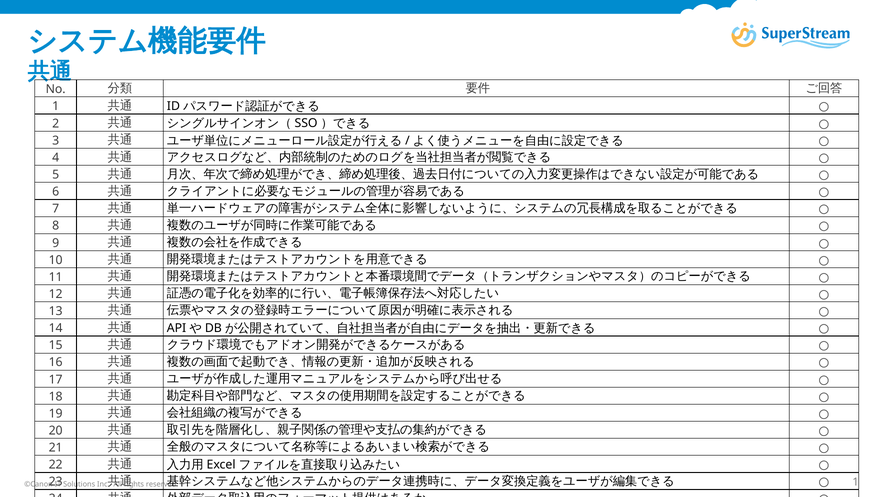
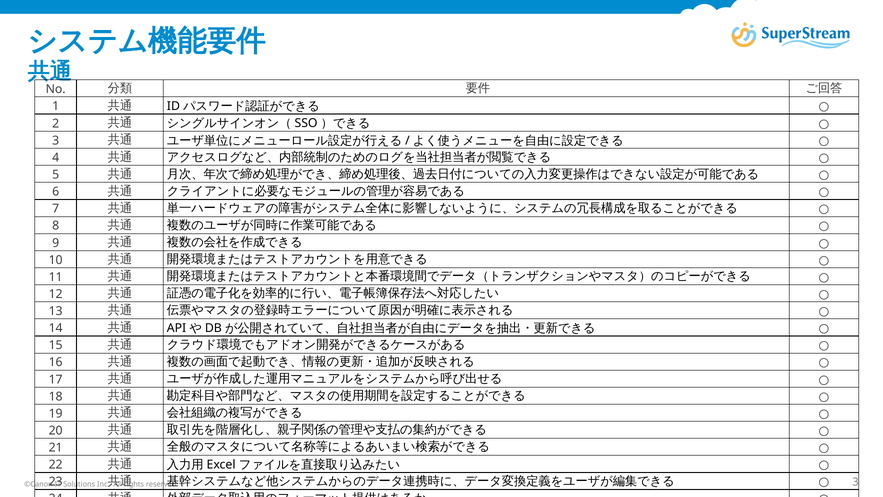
reserved 1: 1 -> 3 (856, 482)
